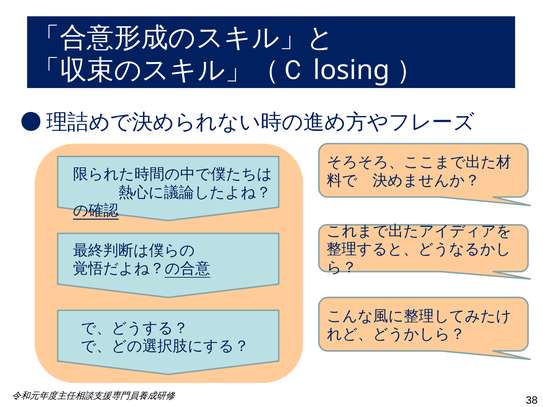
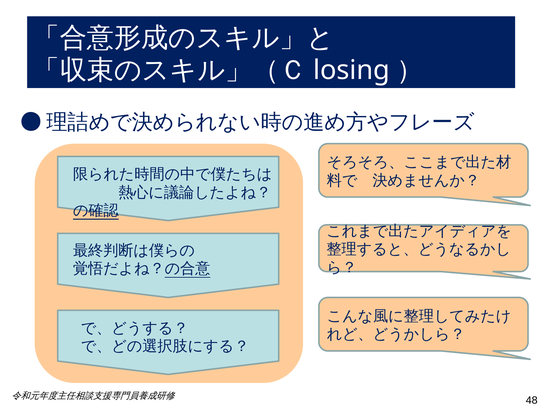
38: 38 -> 48 (532, 401)
